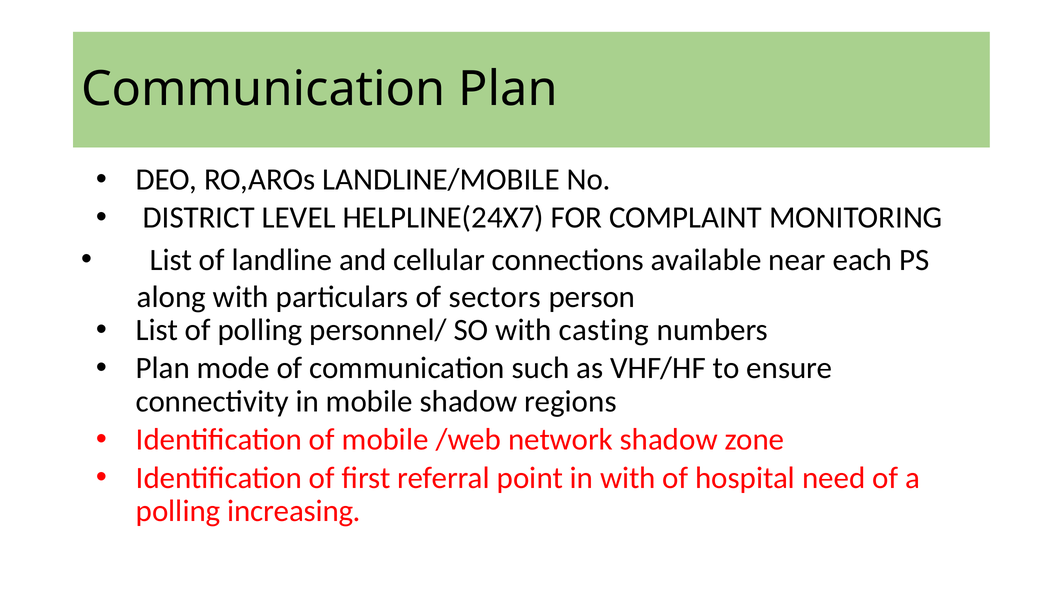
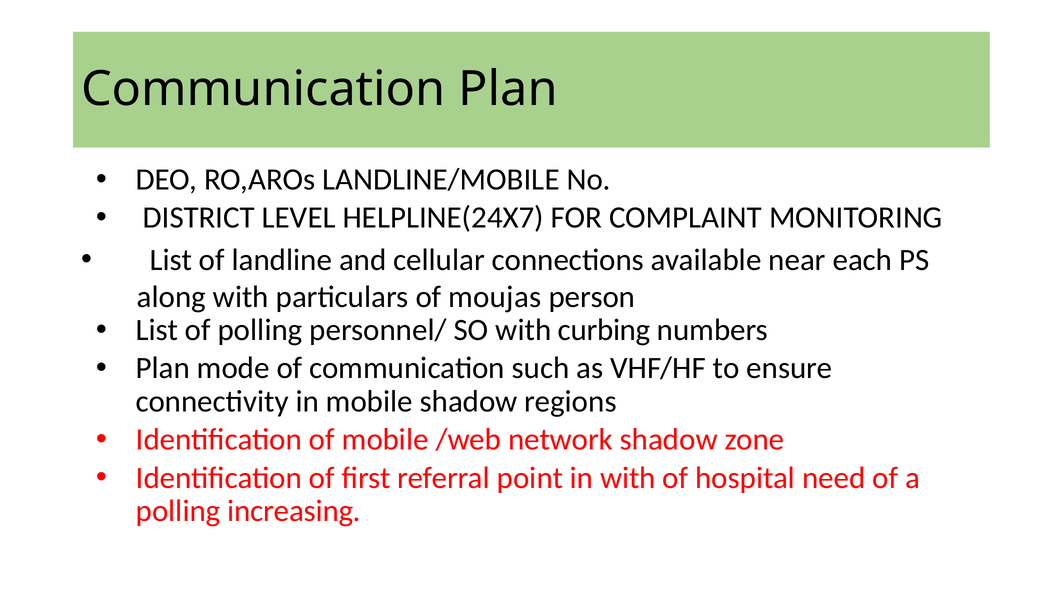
sectors: sectors -> moujas (495, 297)
casting: casting -> curbing (604, 330)
